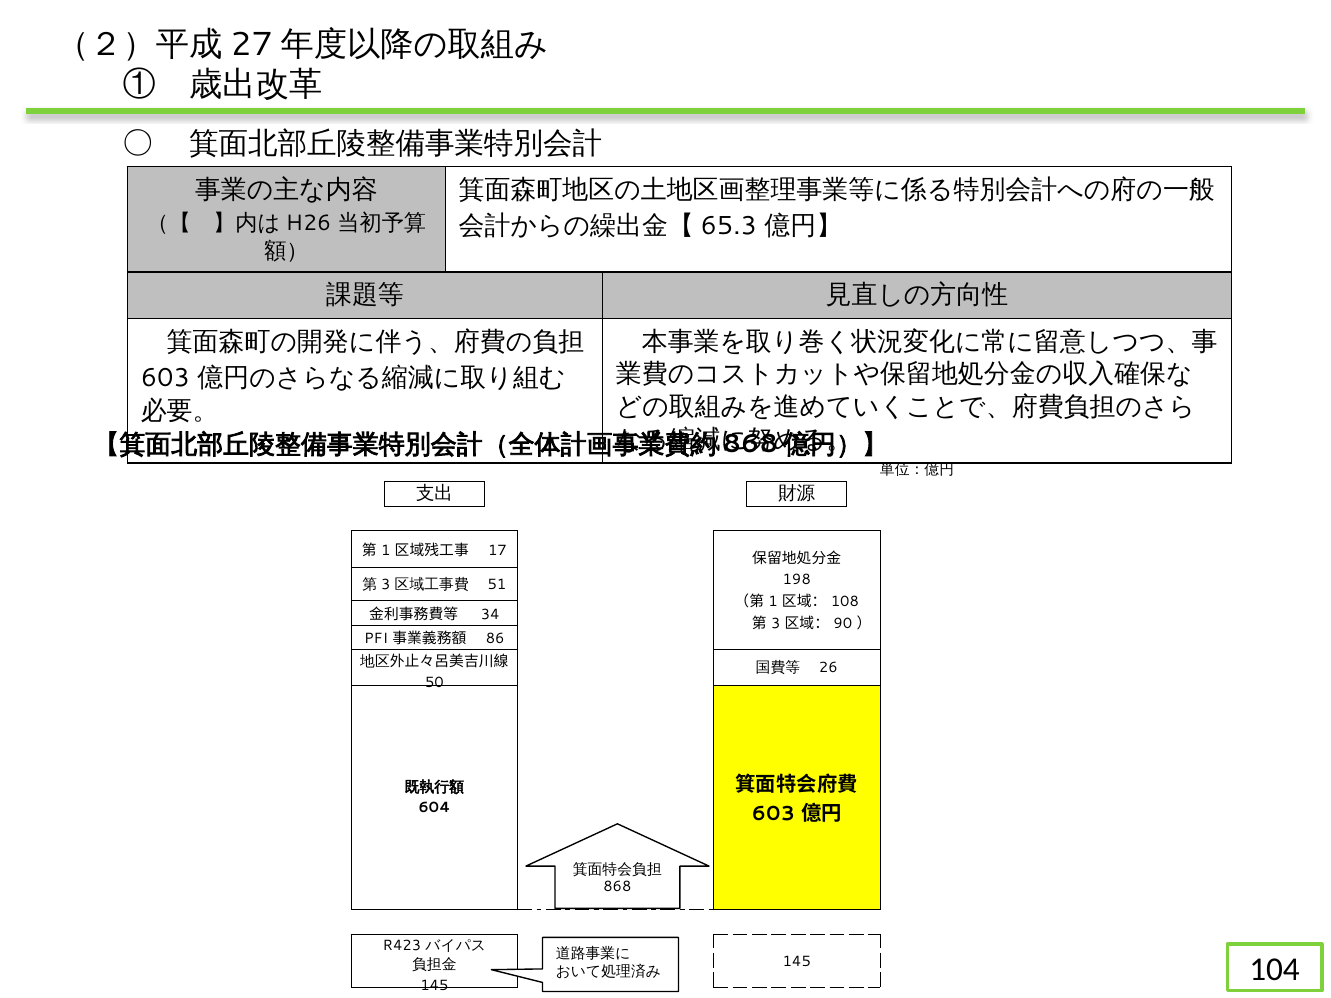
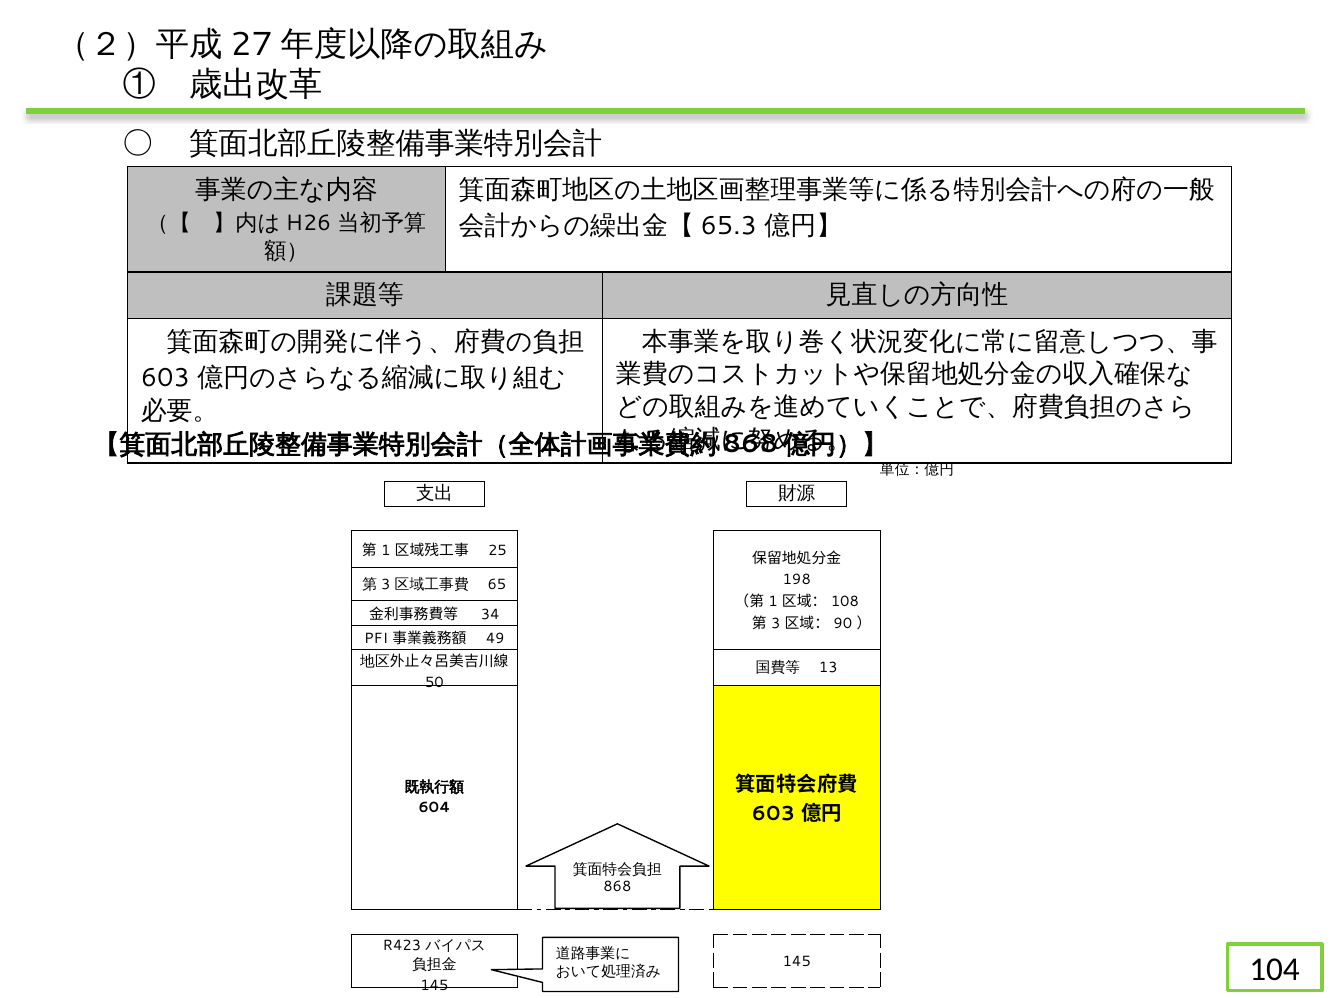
17: 17 -> 25 (497, 550)
51: 51 -> 65 (497, 585)
86: 86 -> 49 (495, 639)
26: 26 -> 13 (828, 668)
